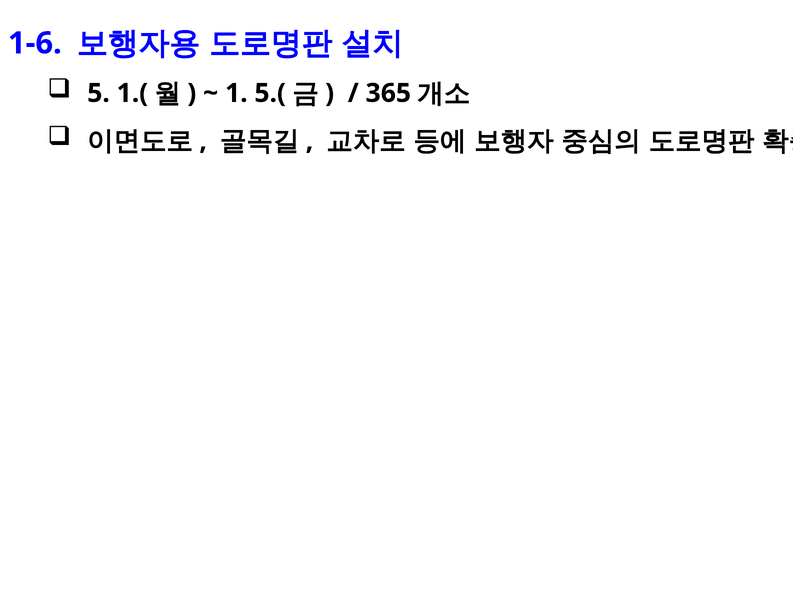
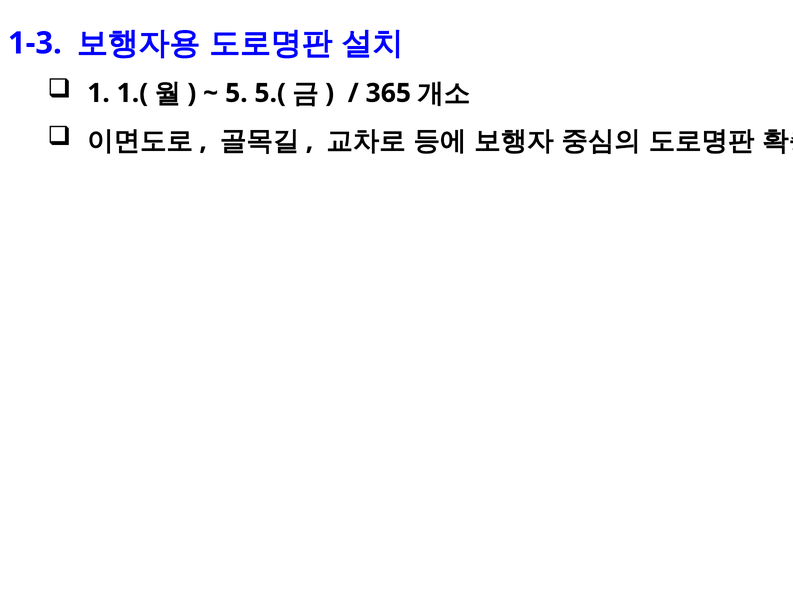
1-6: 1-6 -> 1-3 (35, 43)
5: 5 -> 1 (99, 93)
1: 1 -> 5 (236, 93)
